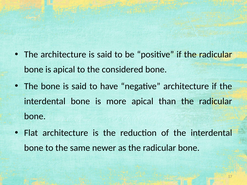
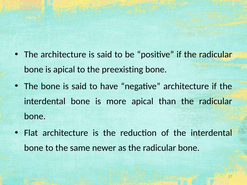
considered: considered -> preexisting (122, 70)
